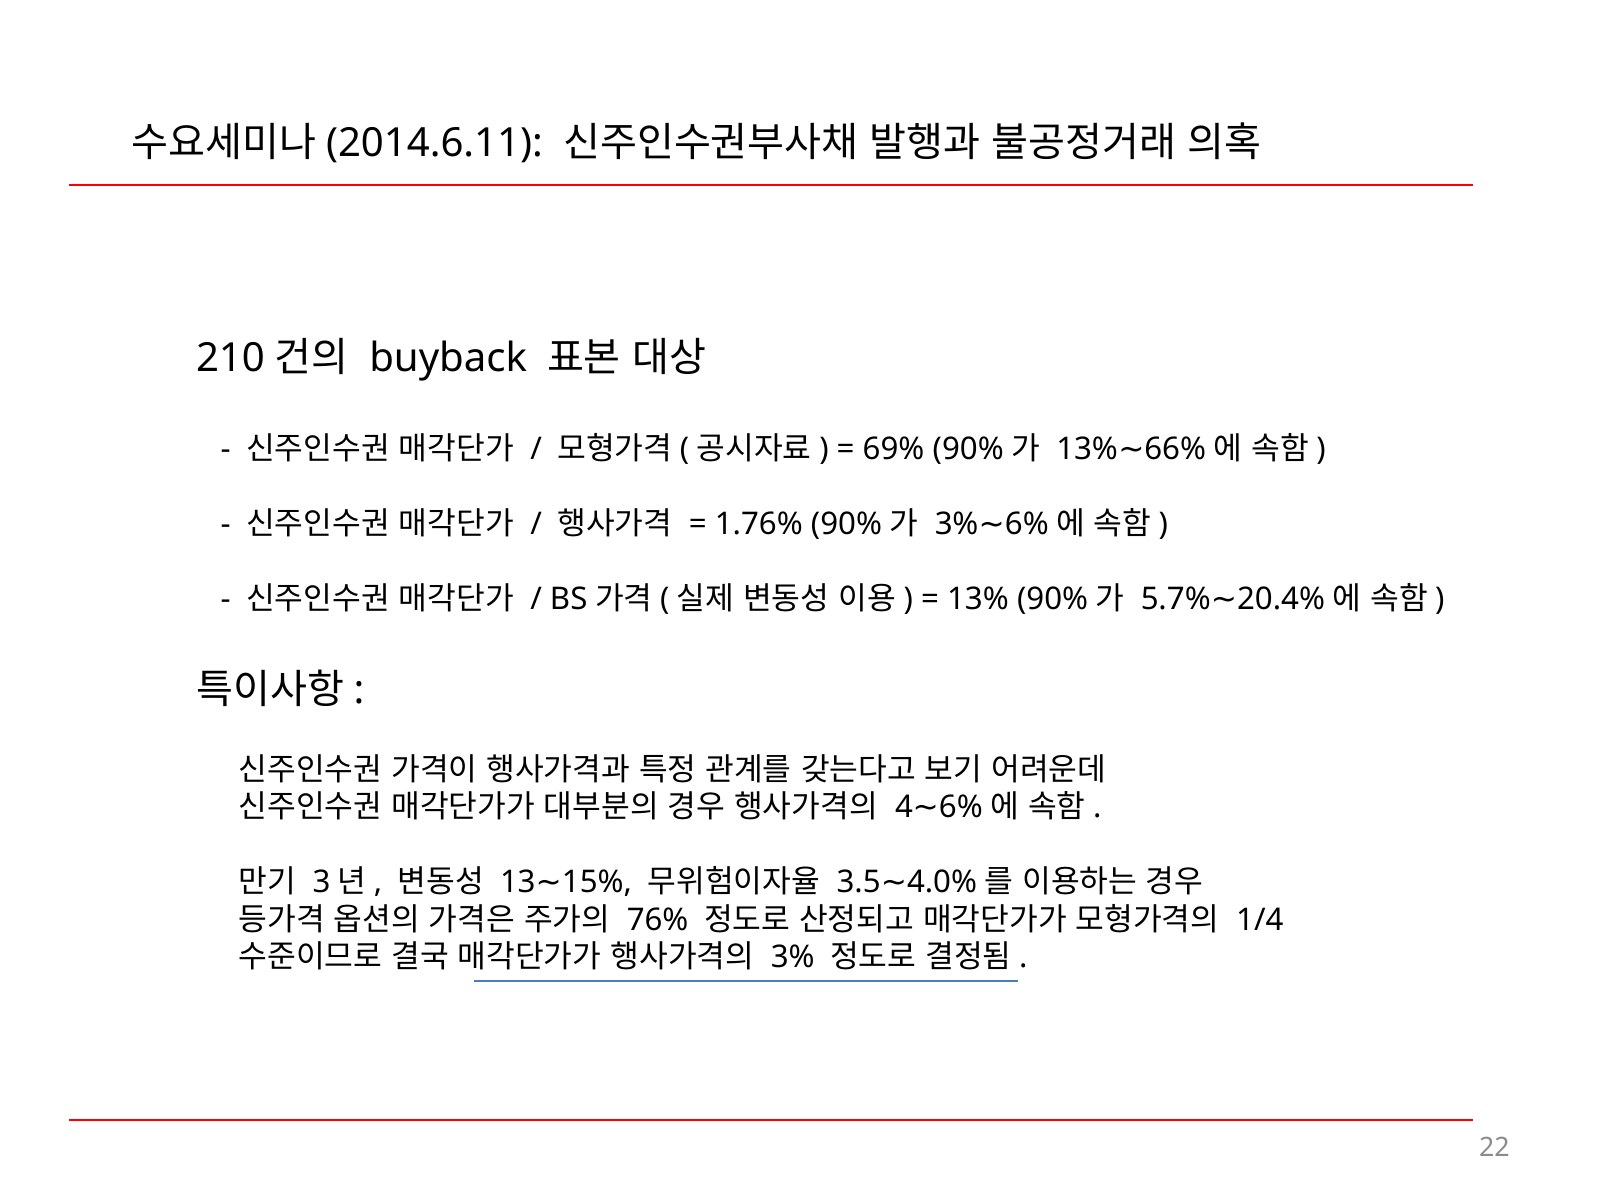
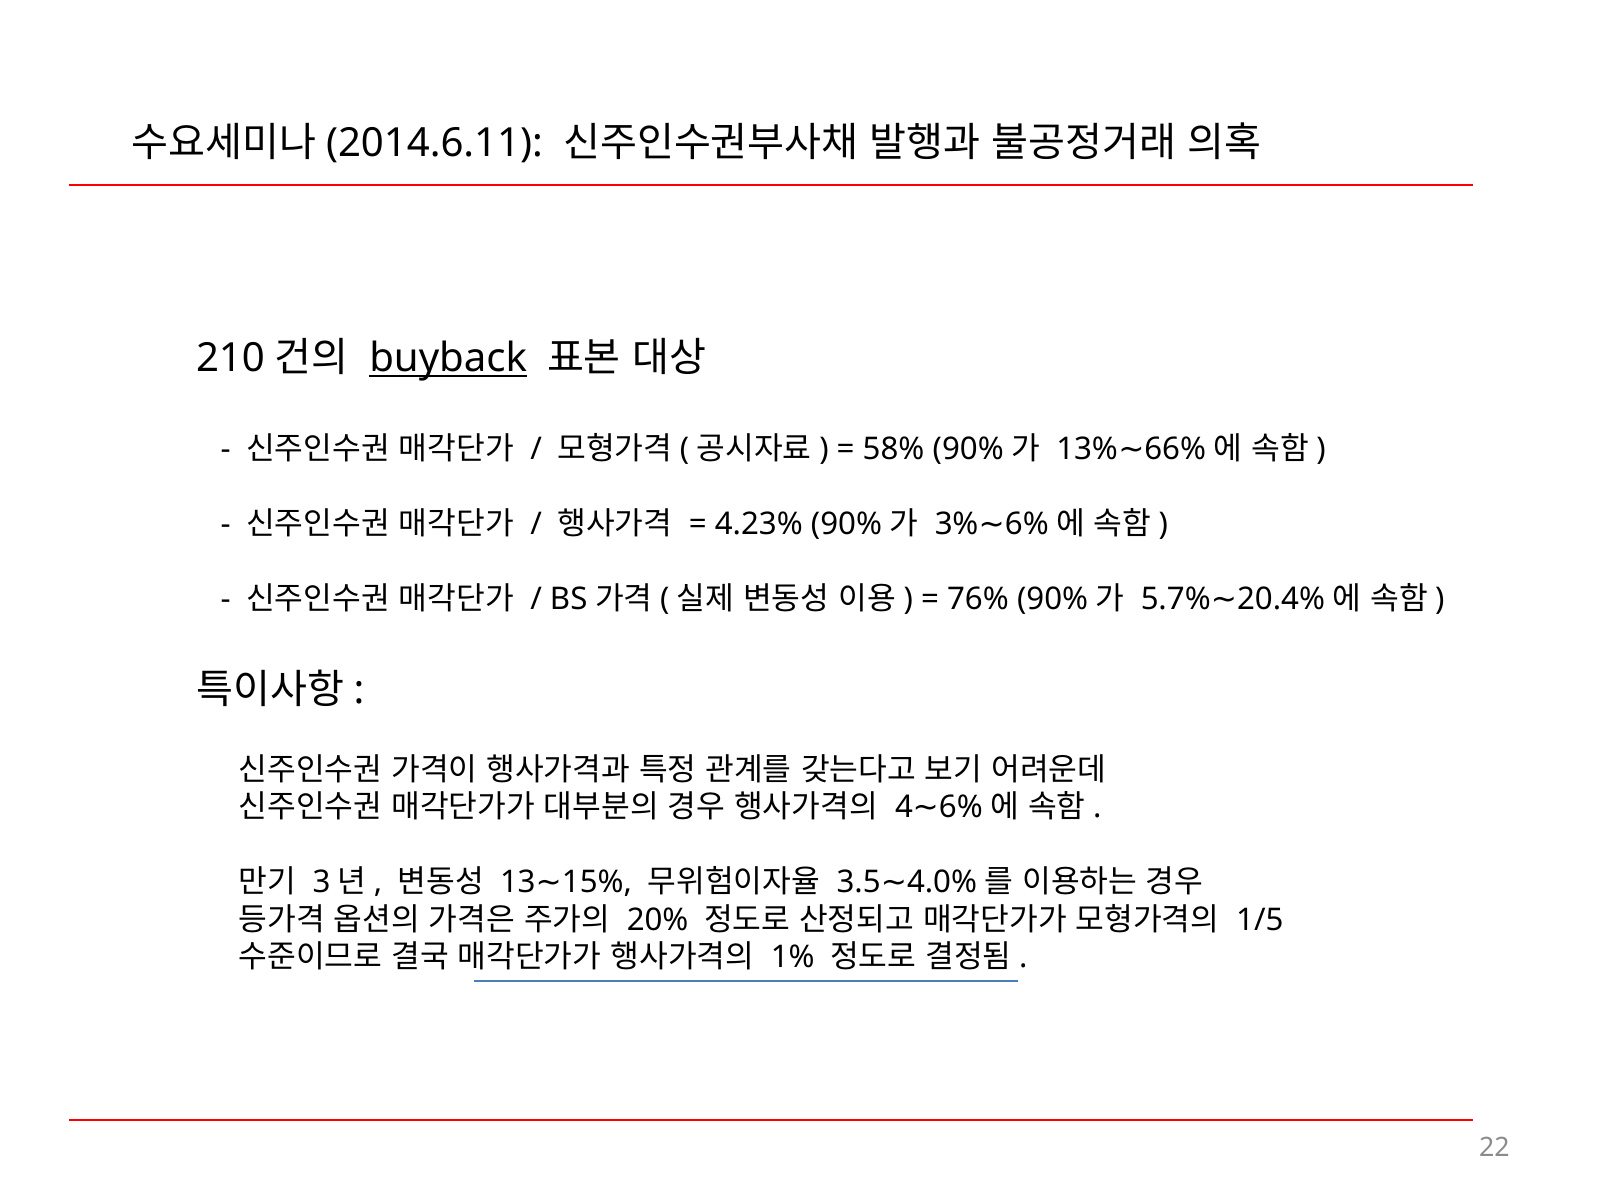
buyback underline: none -> present (448, 359)
69%: 69% -> 58% (894, 449)
1.76%: 1.76% -> 4.23% (759, 524)
13%: 13% -> 76% (978, 599)
76%: 76% -> 20% (658, 920)
1/4: 1/4 -> 1/5 (1260, 920)
3%: 3% -> 1% (793, 958)
